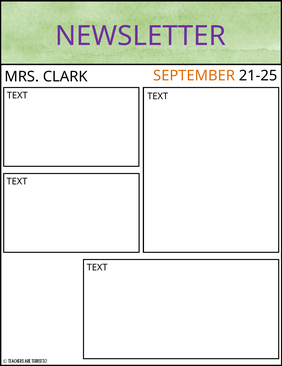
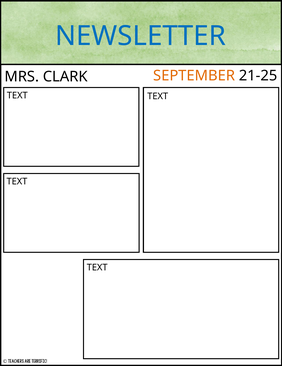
NEWSLETTER colour: purple -> blue (140, 36)
